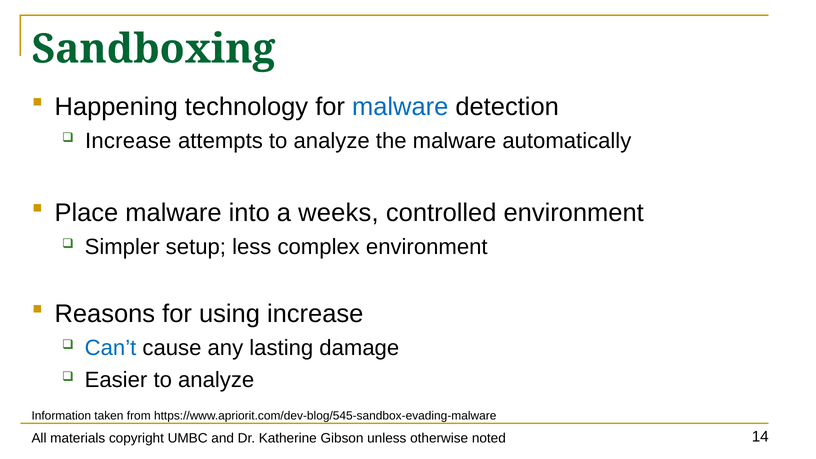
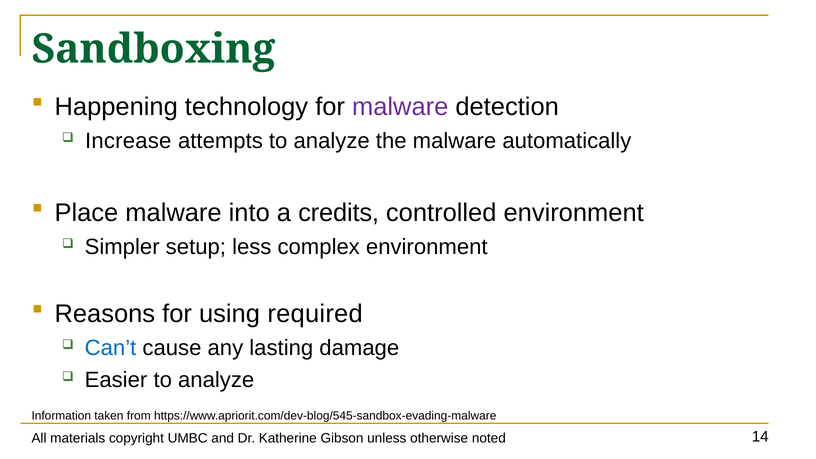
malware colour: blue -> purple (400, 107)
weeks: weeks -> credits (339, 213)
using increase: increase -> required (315, 314)
